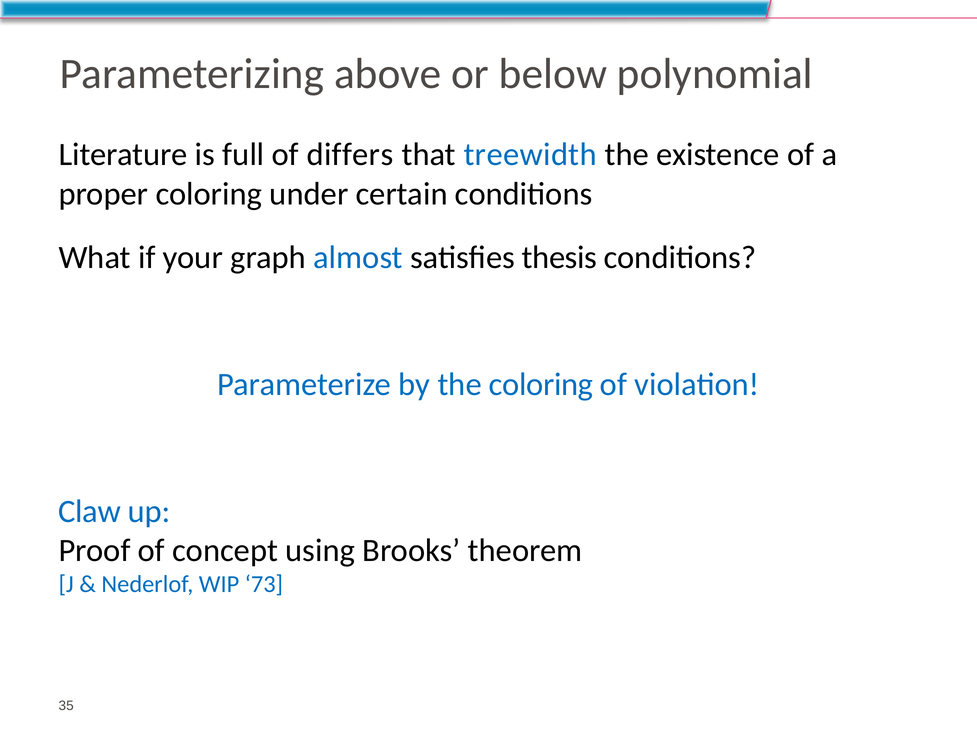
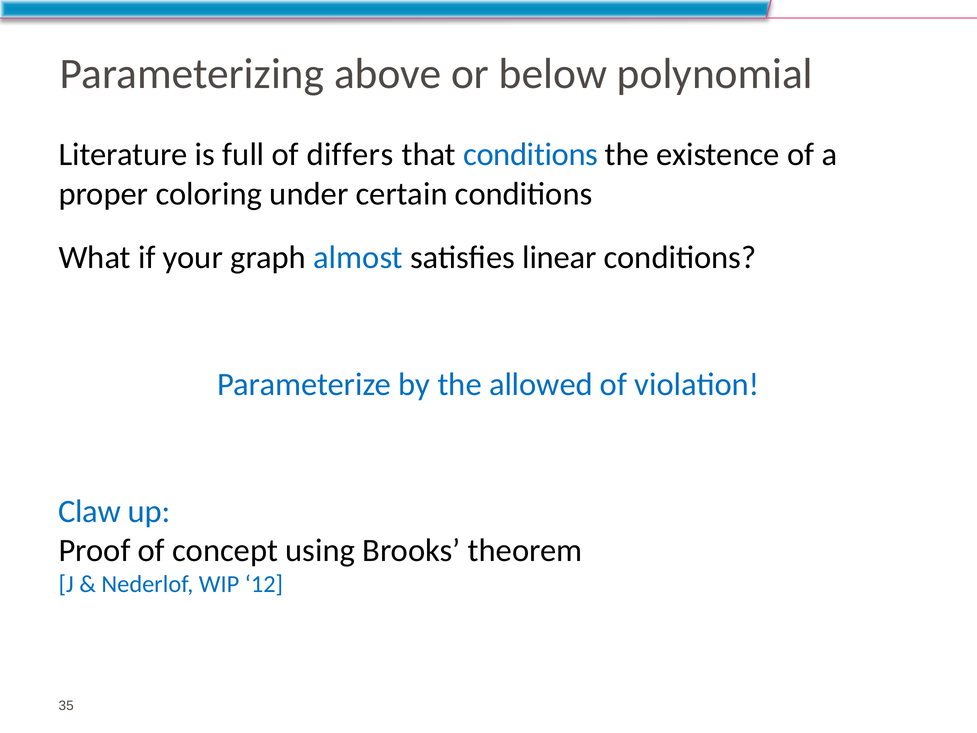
that treewidth: treewidth -> conditions (531, 155)
thesis: thesis -> linear (559, 257)
the coloring: coloring -> allowed (541, 384)
73: 73 -> 12 (264, 584)
